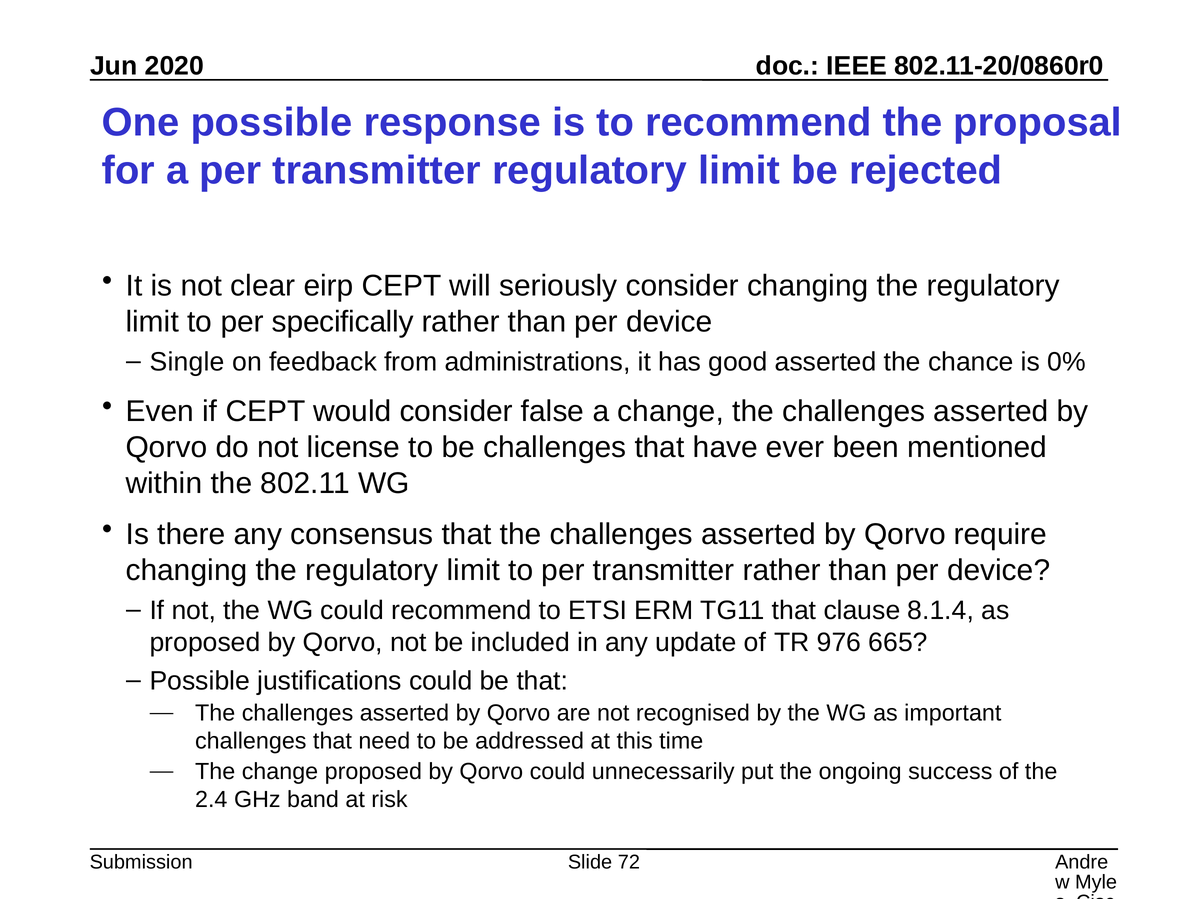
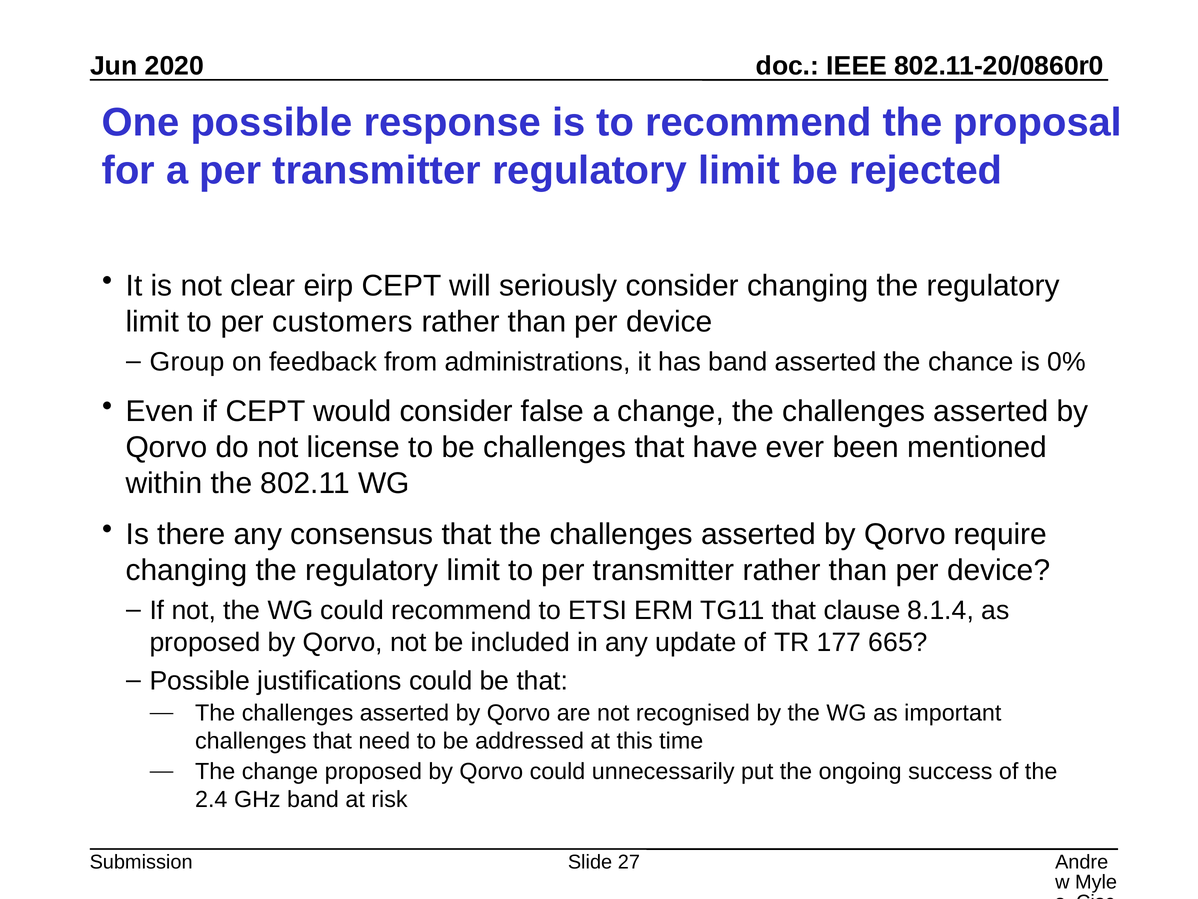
specifically: specifically -> customers (343, 322)
Single: Single -> Group (187, 362)
has good: good -> band (738, 362)
976: 976 -> 177 (839, 642)
72: 72 -> 27 (629, 862)
